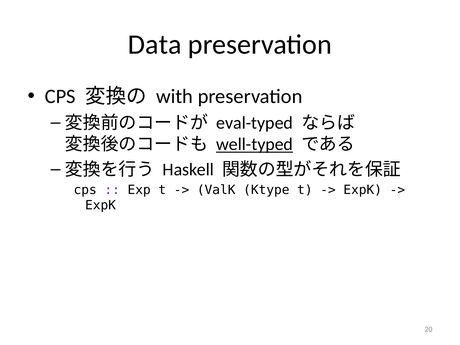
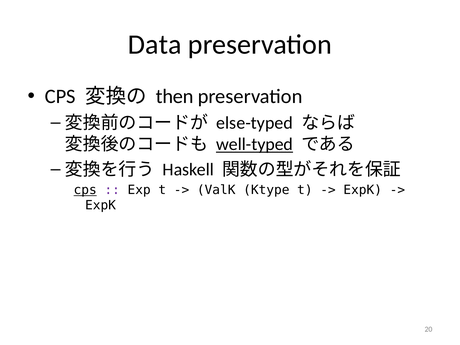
with: with -> then (175, 96)
eval-typed: eval-typed -> else-typed (255, 123)
cps underline: none -> present (85, 190)
